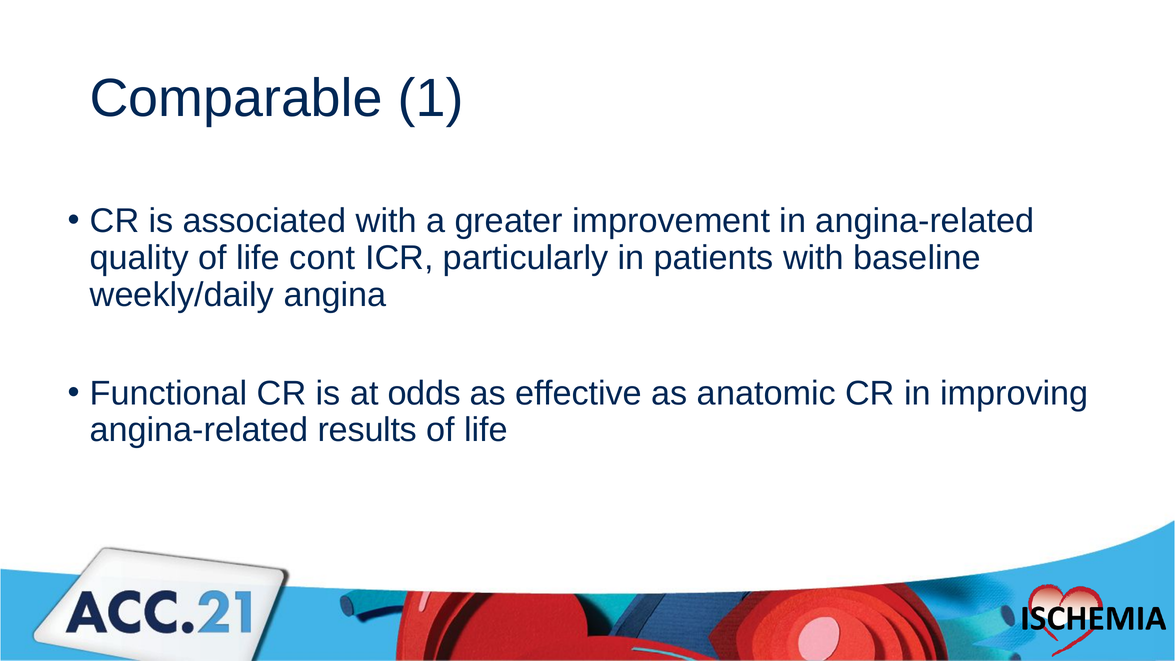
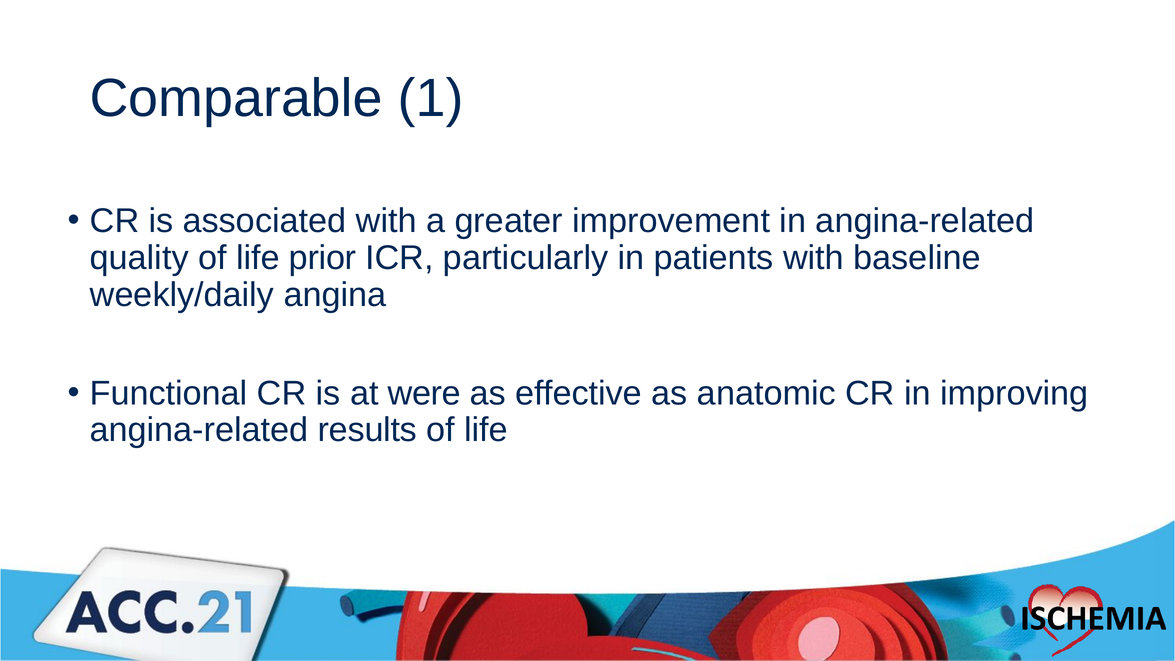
cont: cont -> prior (323, 258)
odds: odds -> were (424, 393)
